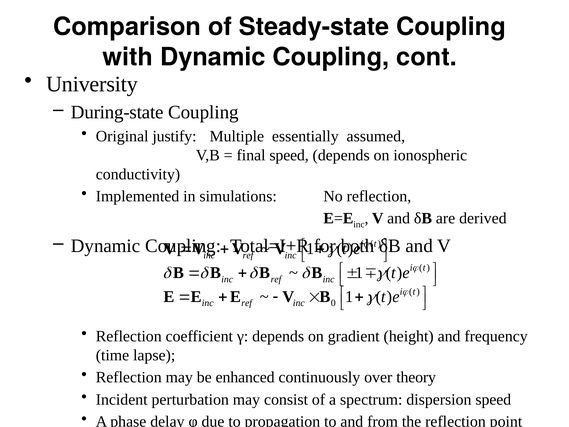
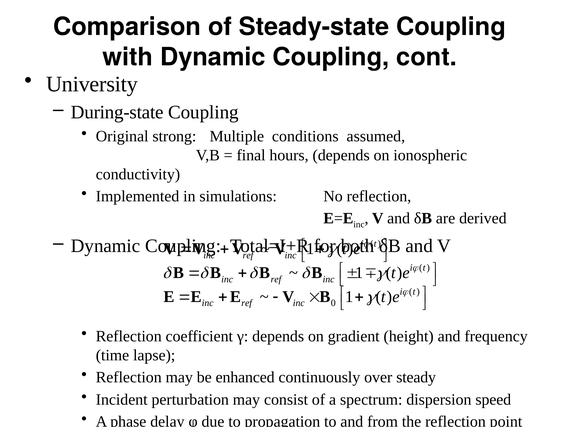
justify: justify -> strong (174, 136)
essentially: essentially -> conditions (305, 136)
final speed: speed -> hours (289, 155)
theory: theory -> steady (416, 377)
